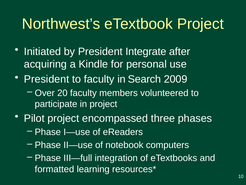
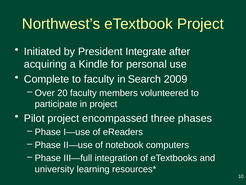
President: President -> Complete (47, 79)
formatted: formatted -> university (54, 169)
